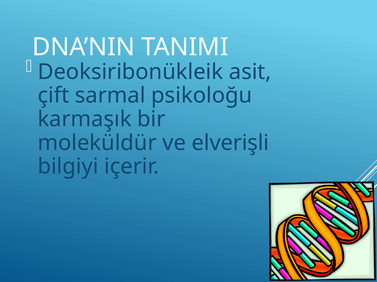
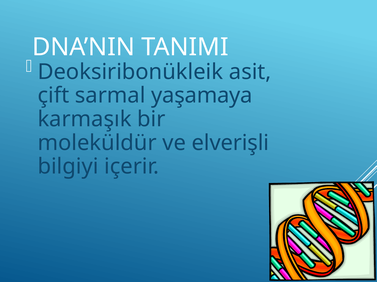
psikoloğu: psikoloğu -> yaşamaya (202, 96)
